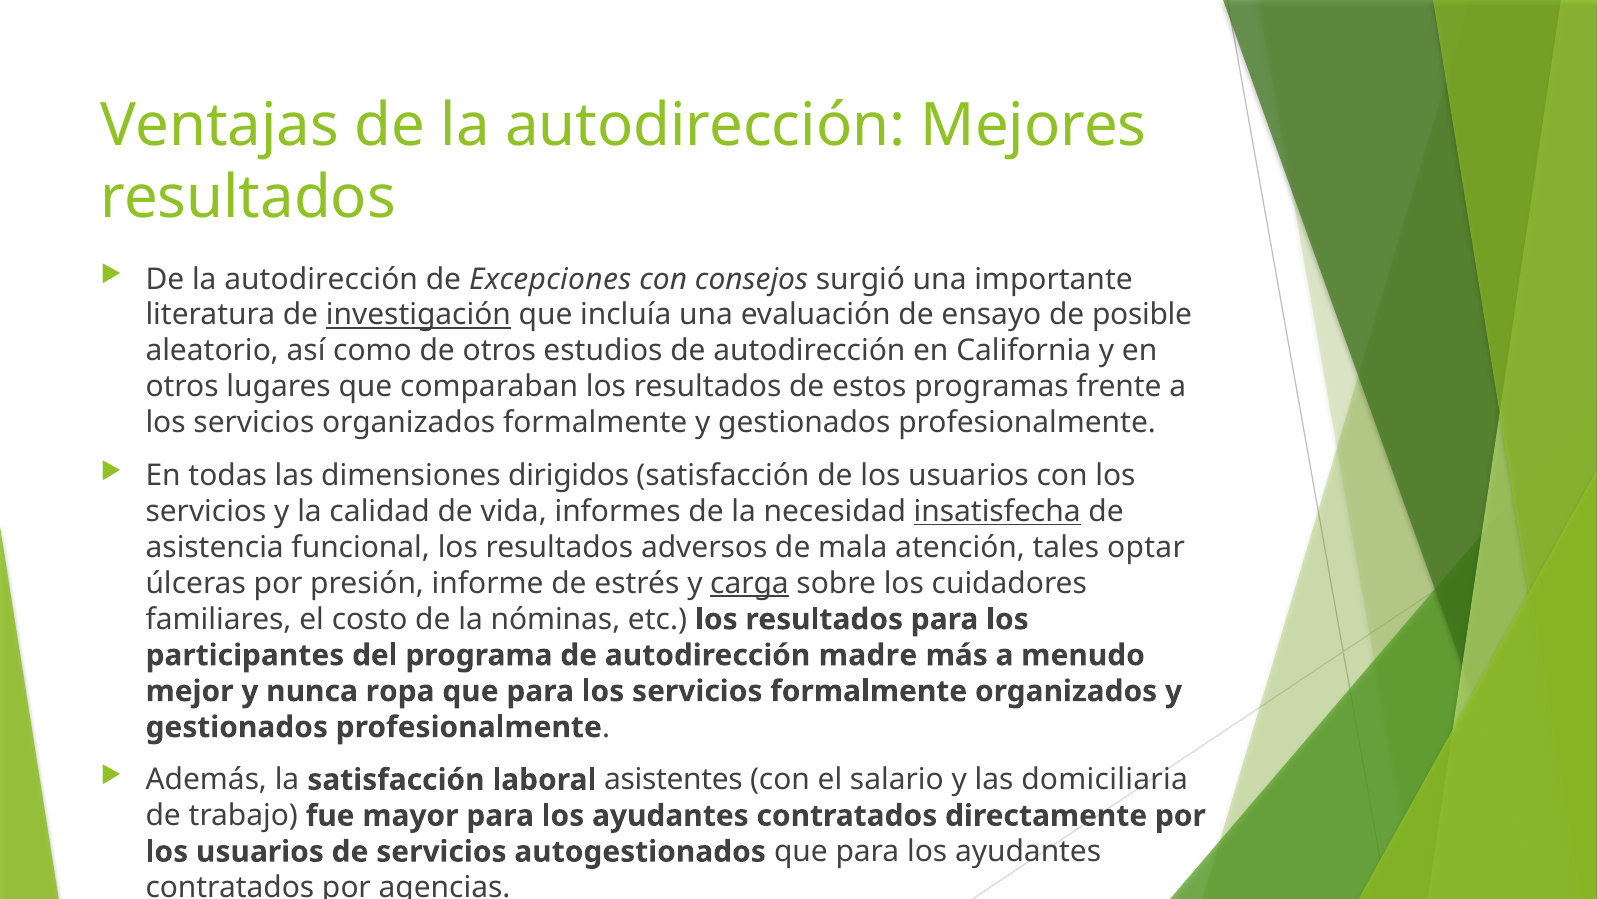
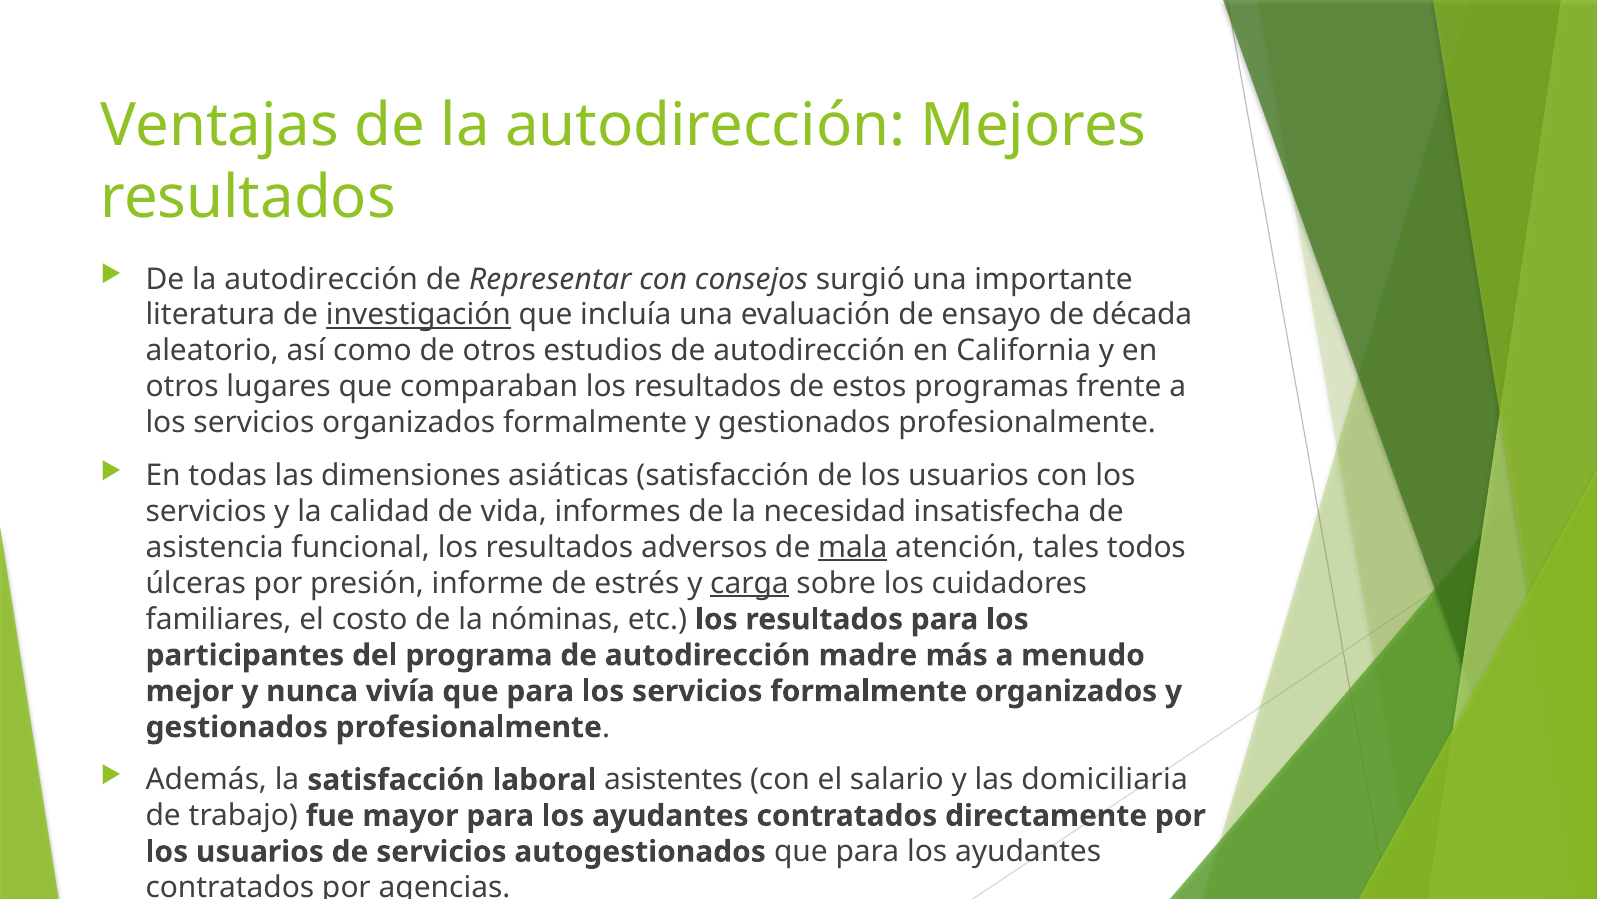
Excepciones: Excepciones -> Representar (550, 279)
posible: posible -> década (1142, 315)
dirigidos: dirigidos -> asiáticas (568, 475)
insatisfecha underline: present -> none (997, 511)
mala underline: none -> present (853, 547)
optar: optar -> todos (1146, 547)
ropa: ropa -> vivía (400, 691)
